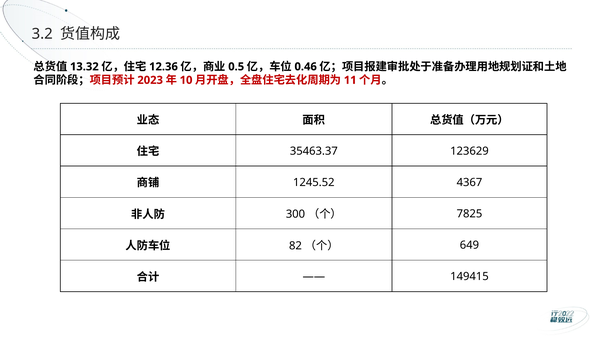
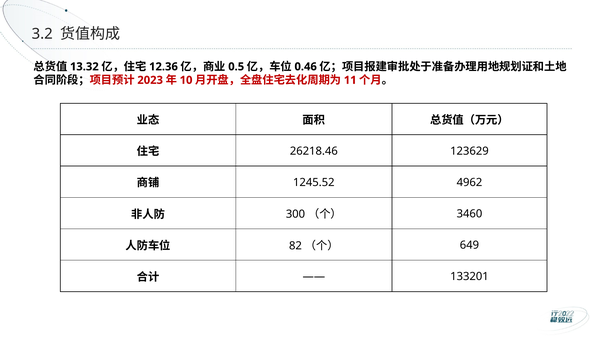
35463.37: 35463.37 -> 26218.46 (314, 151)
4367: 4367 -> 4962 (469, 182)
7825: 7825 -> 3460 (469, 214)
149415: 149415 -> 133201 (469, 276)
